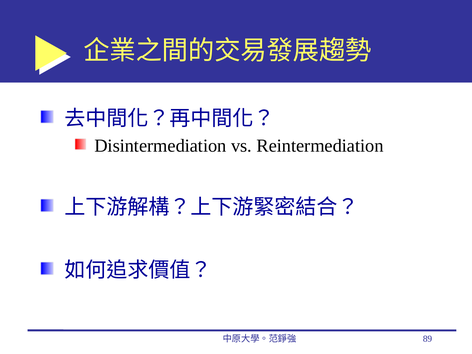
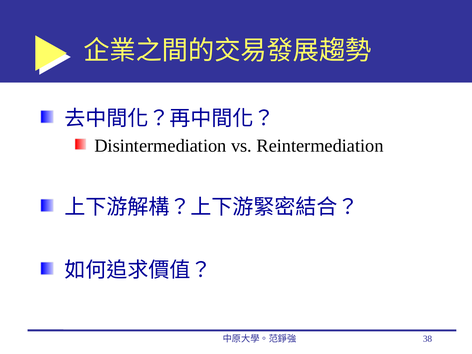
89: 89 -> 38 (428, 339)
